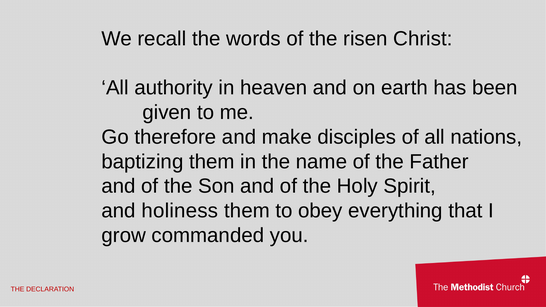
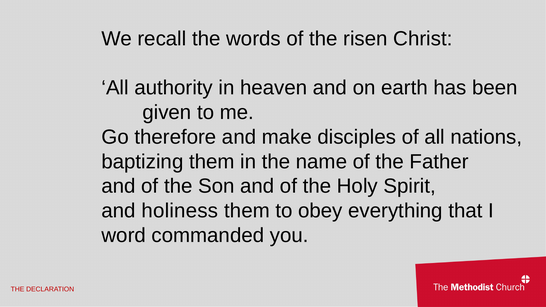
grow: grow -> word (124, 235)
